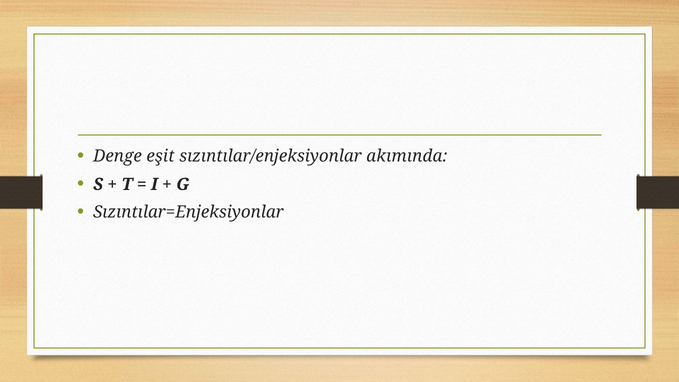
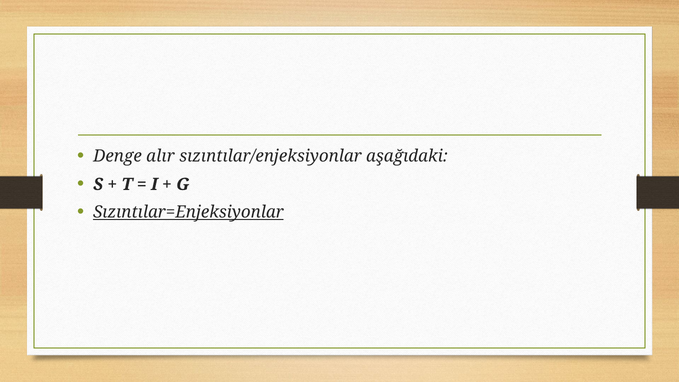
eşit: eşit -> alır (160, 156)
akımında: akımında -> aşağıdaki (407, 156)
Sızıntılar=Enjeksiyonlar underline: none -> present (188, 212)
